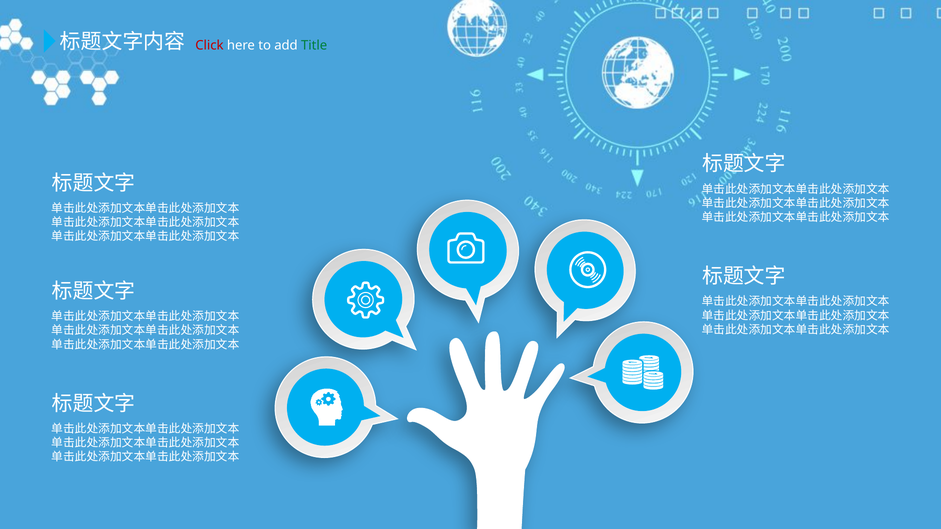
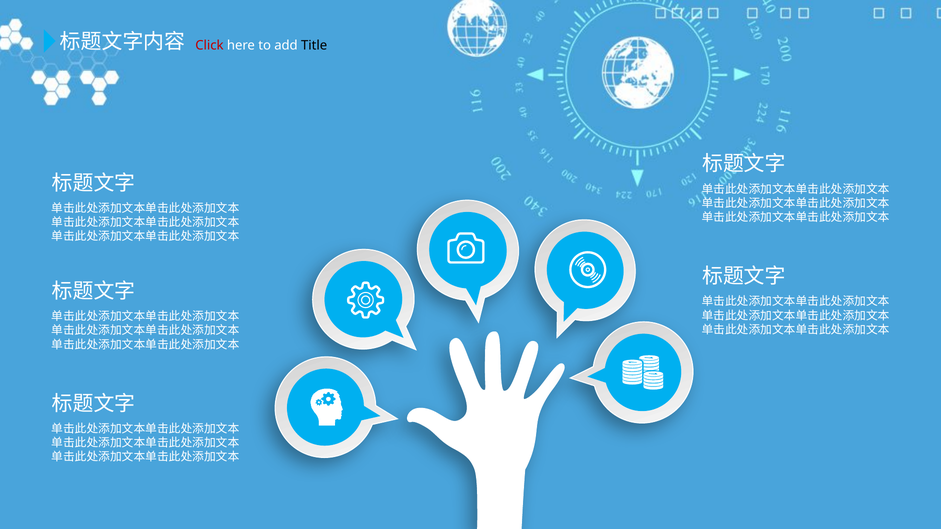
Title colour: green -> black (314, 45)
